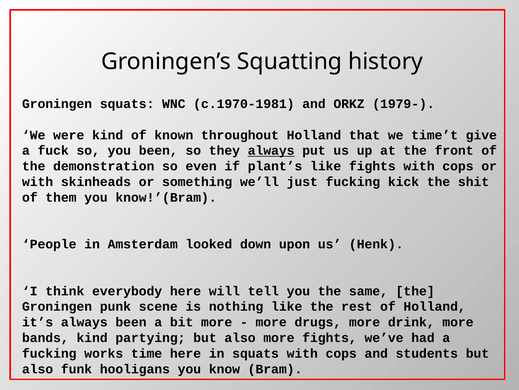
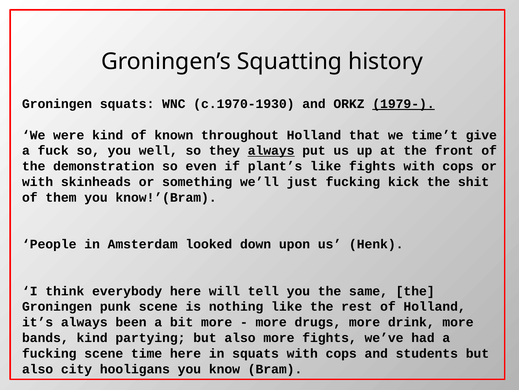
c.1970-1981: c.1970-1981 -> c.1970-1930 (244, 104)
1979- underline: none -> present (403, 104)
you been: been -> well (158, 150)
fucking works: works -> scene (104, 353)
funk: funk -> city (77, 368)
